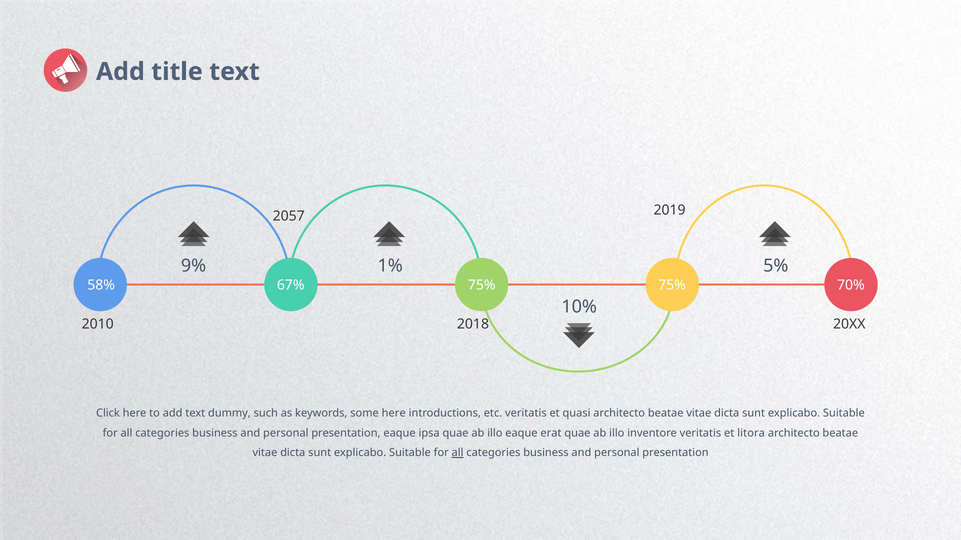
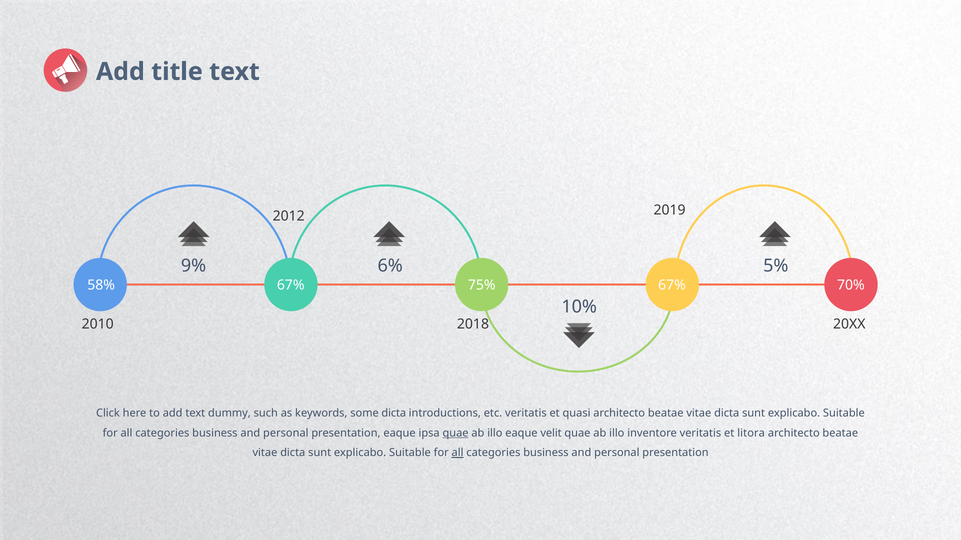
2057: 2057 -> 2012 (289, 216)
1%: 1% -> 6% (390, 266)
75% 75%: 75% -> 67% (672, 286)
some here: here -> dicta (394, 414)
quae underline: none -> present (456, 433)
erat: erat -> velit (551, 433)
